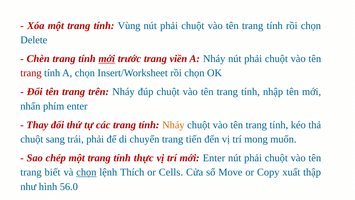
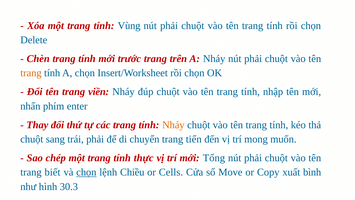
mới underline: present -> none (107, 59)
viền: viền -> trên (178, 59)
trang colour: red -> orange (31, 73)
trên: trên -> viền (99, 92)
mới Enter: Enter -> Tổng (214, 158)
Thích: Thích -> Chiều (132, 172)
thập: thập -> bình (312, 172)
56.0: 56.0 -> 30.3 (69, 186)
